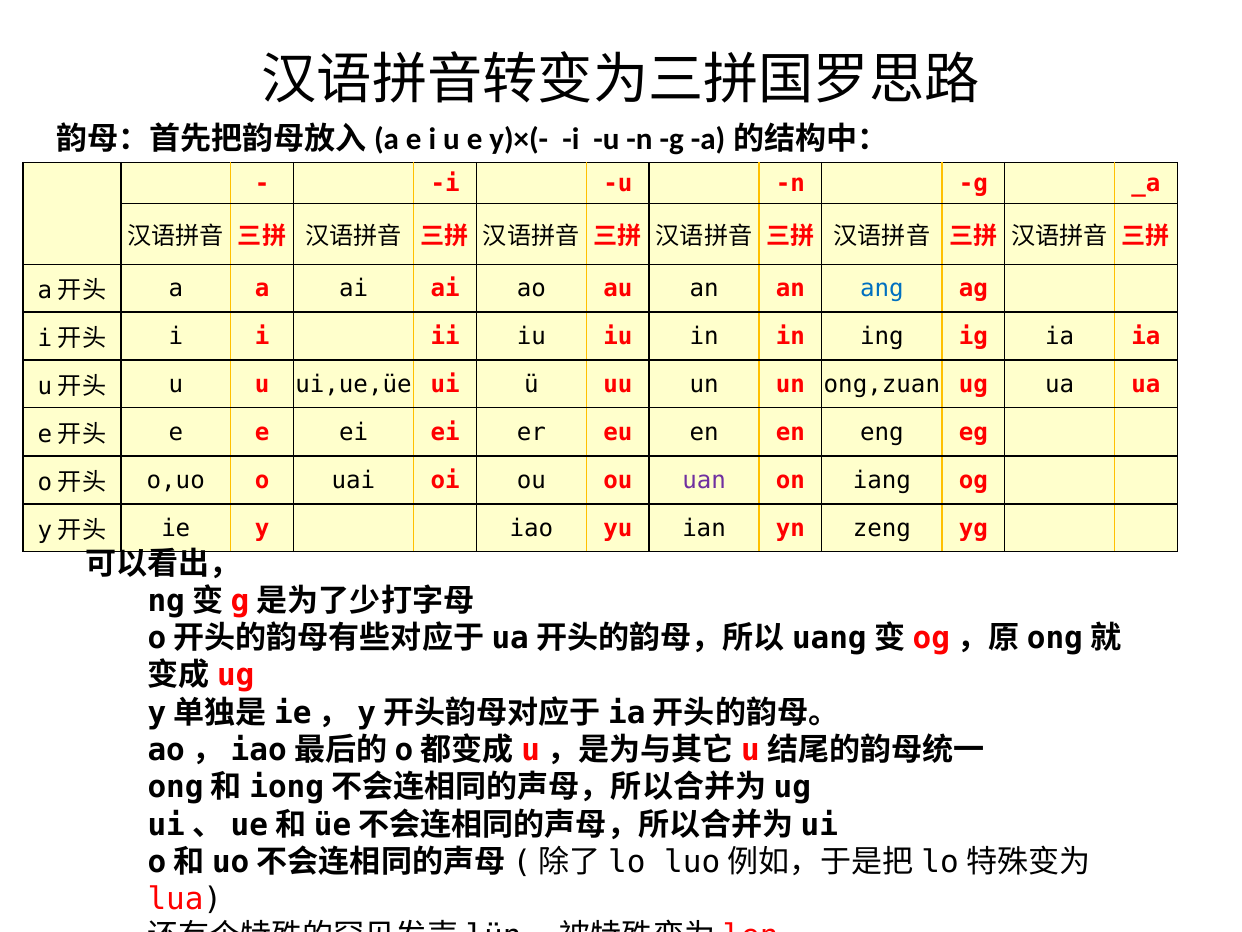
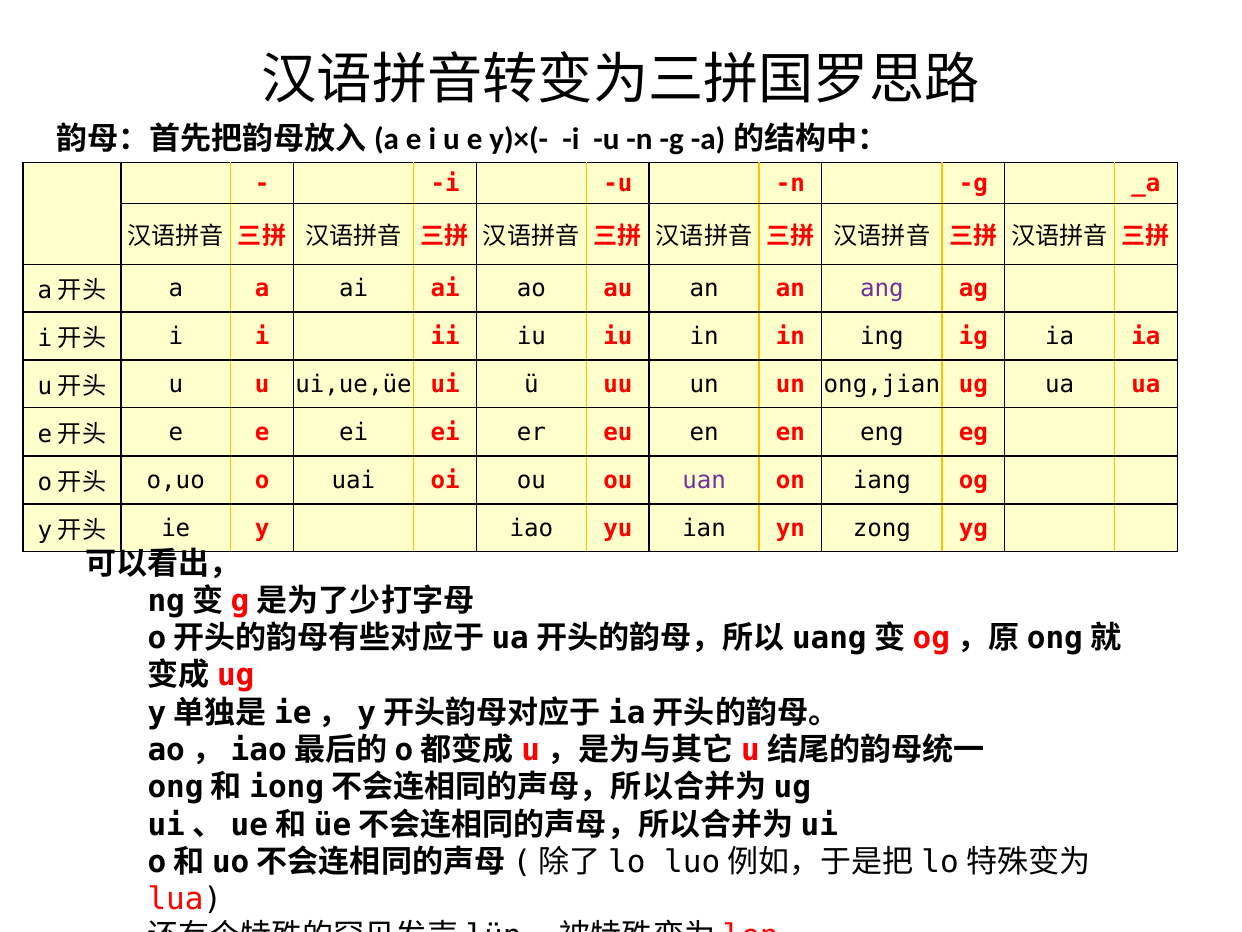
ang colour: blue -> purple (882, 289)
ong,zuan: ong,zuan -> ong,jian (882, 384)
zeng: zeng -> zong (882, 528)
